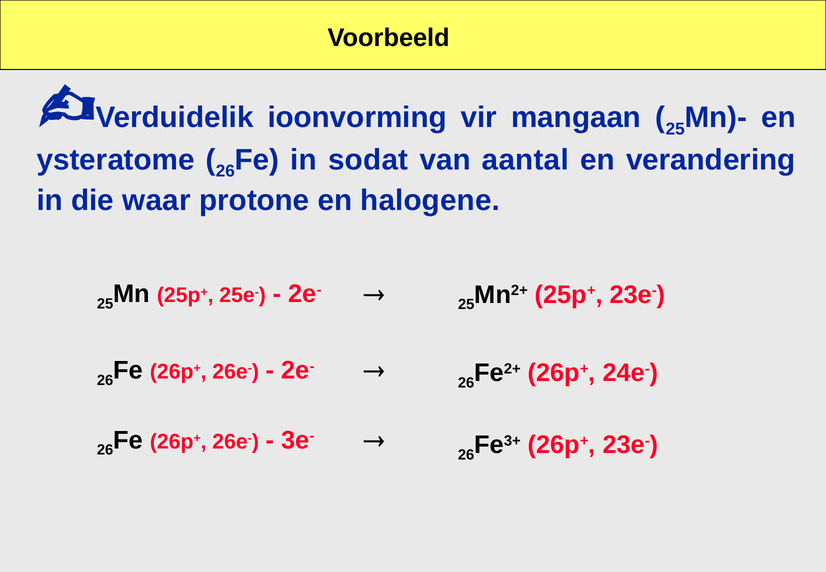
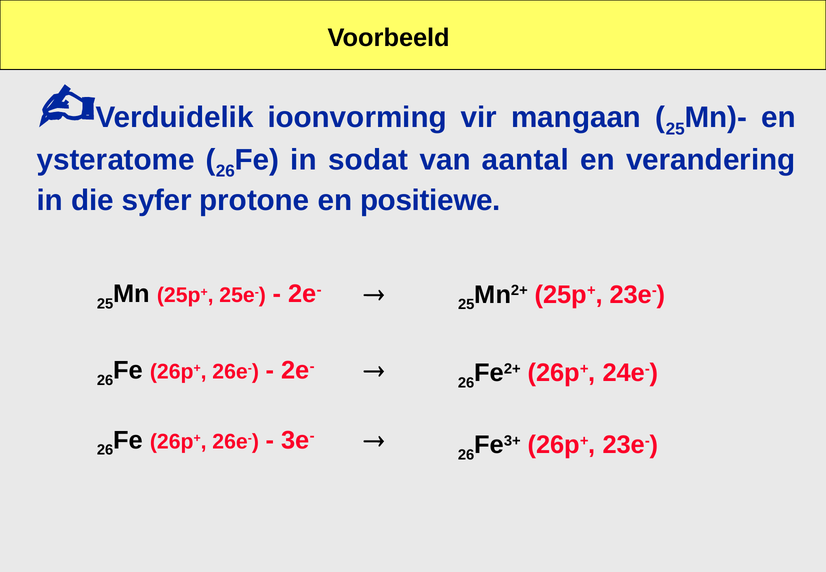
waar: waar -> syfer (157, 200)
halogene: halogene -> positiewe (430, 200)
